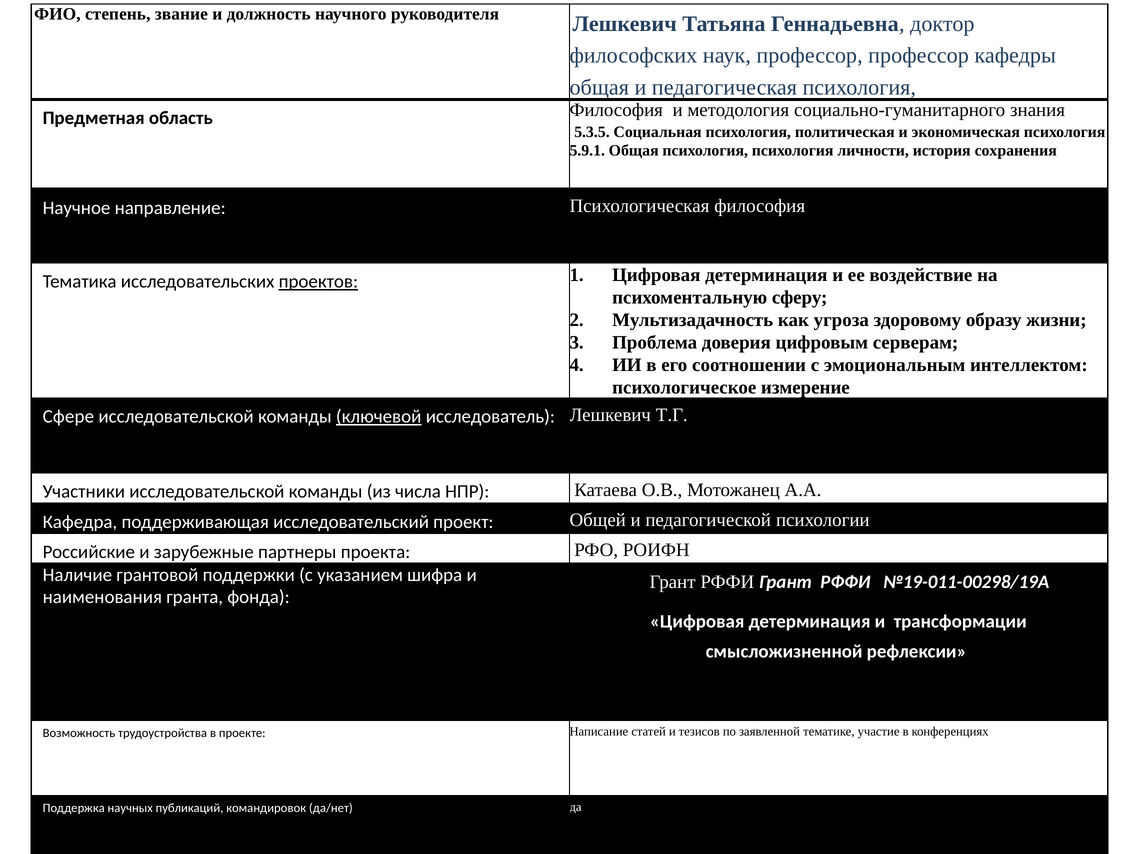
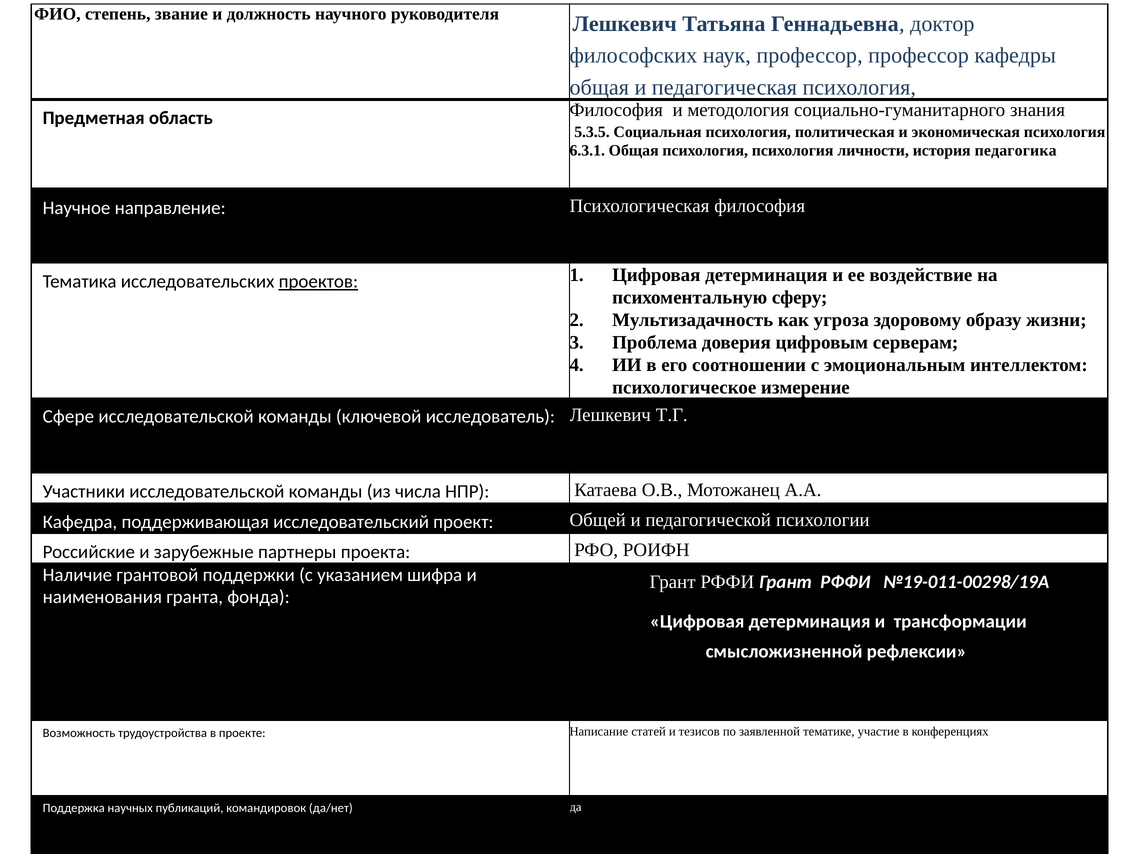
5.9.1: 5.9.1 -> 6.3.1 (587, 150)
сохранения: сохранения -> педагогика (1016, 150)
ключевой underline: present -> none (379, 417)
